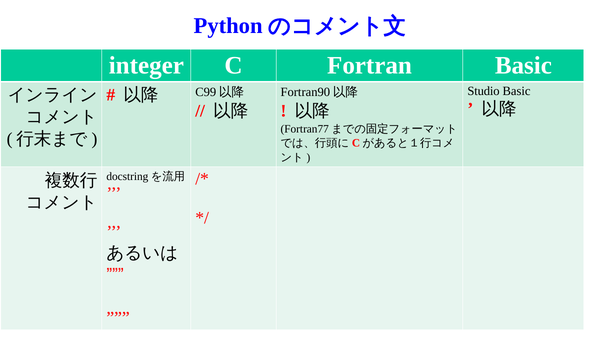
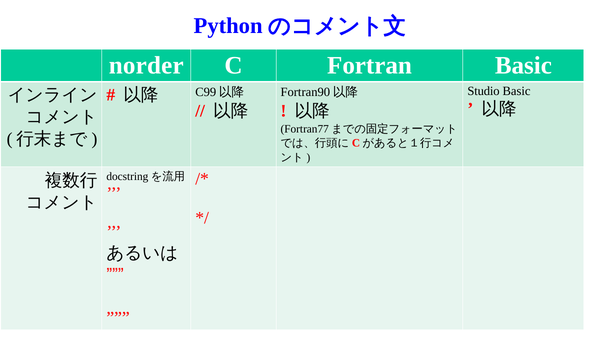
integer: integer -> norder (146, 66)
